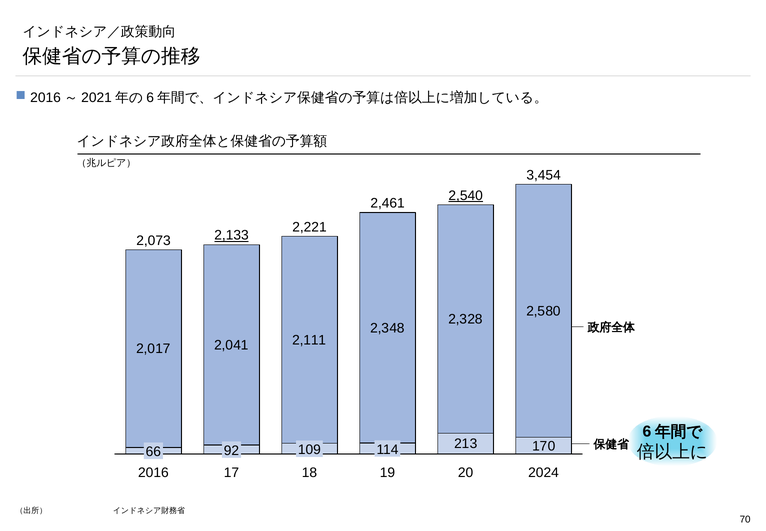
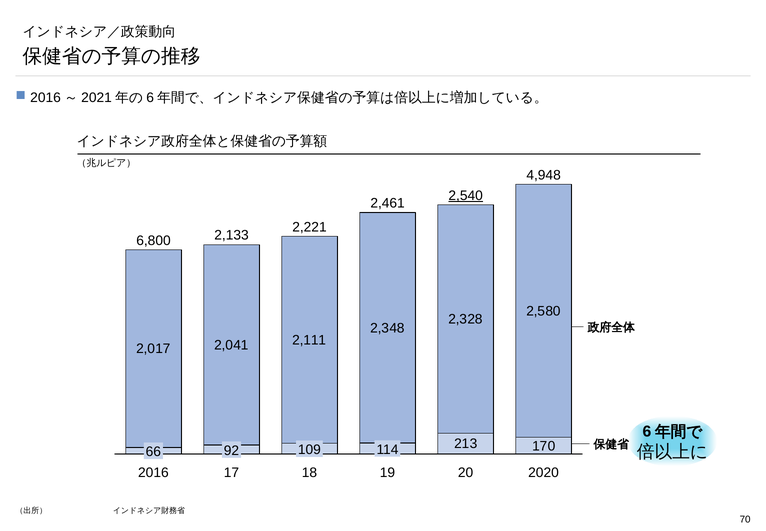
3,454: 3,454 -> 4,948 (544, 175)
2,133 underline: present -> none (232, 235)
2,073: 2,073 -> 6,800 (153, 240)
2024: 2024 -> 2020 (544, 472)
